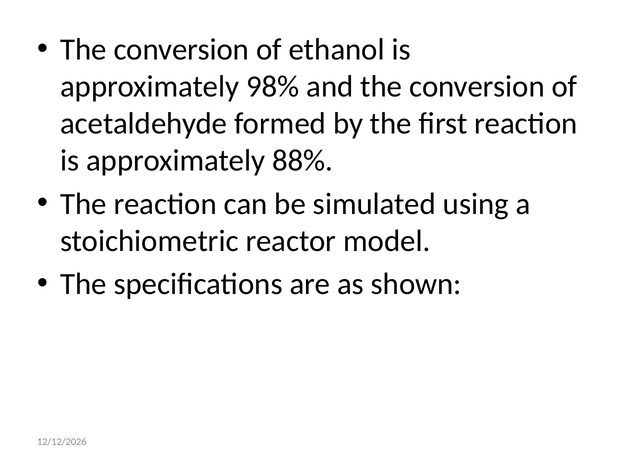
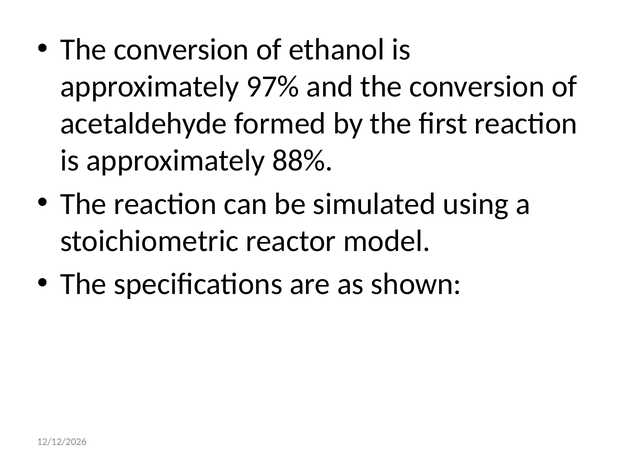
98%: 98% -> 97% (273, 86)
